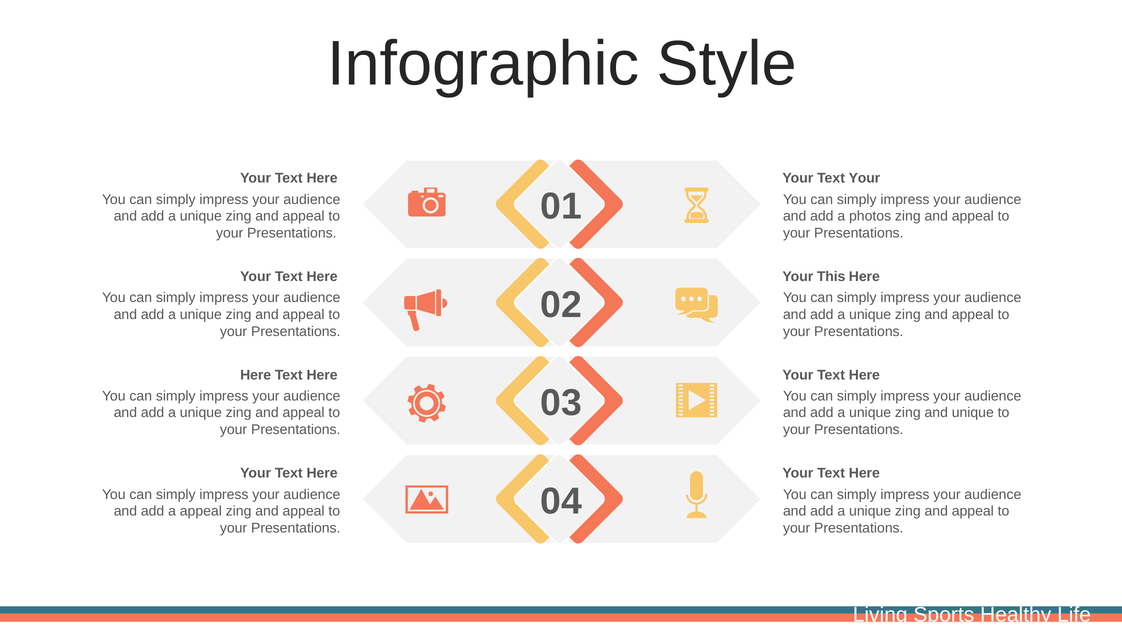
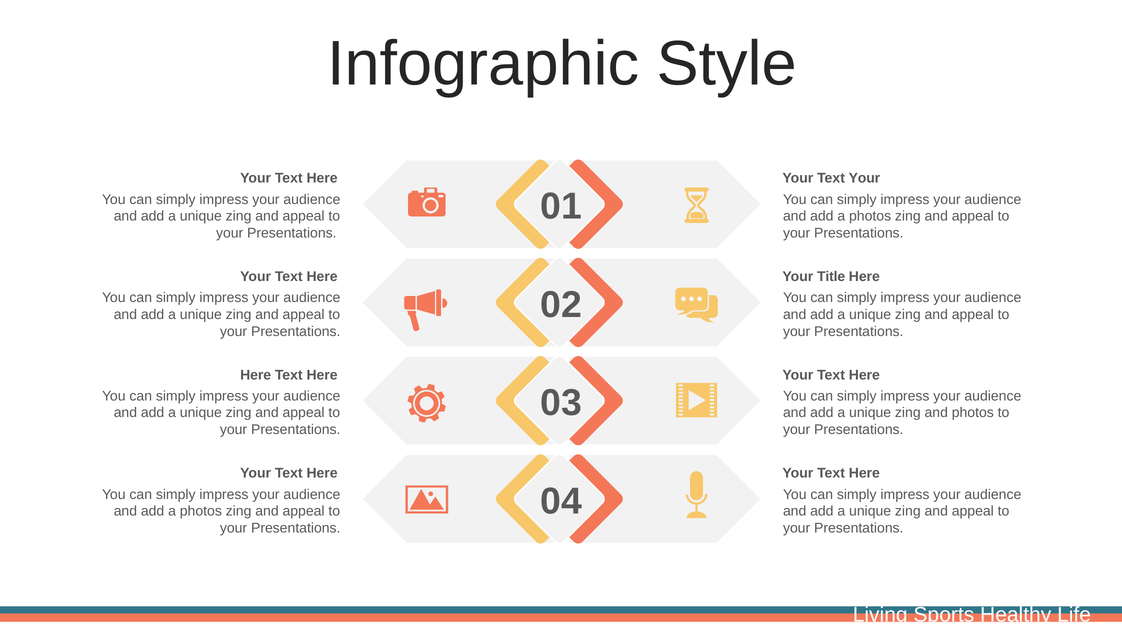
This: This -> Title (831, 277)
and unique: unique -> photos (973, 413)
appeal: appeal -> photos (201, 511)
